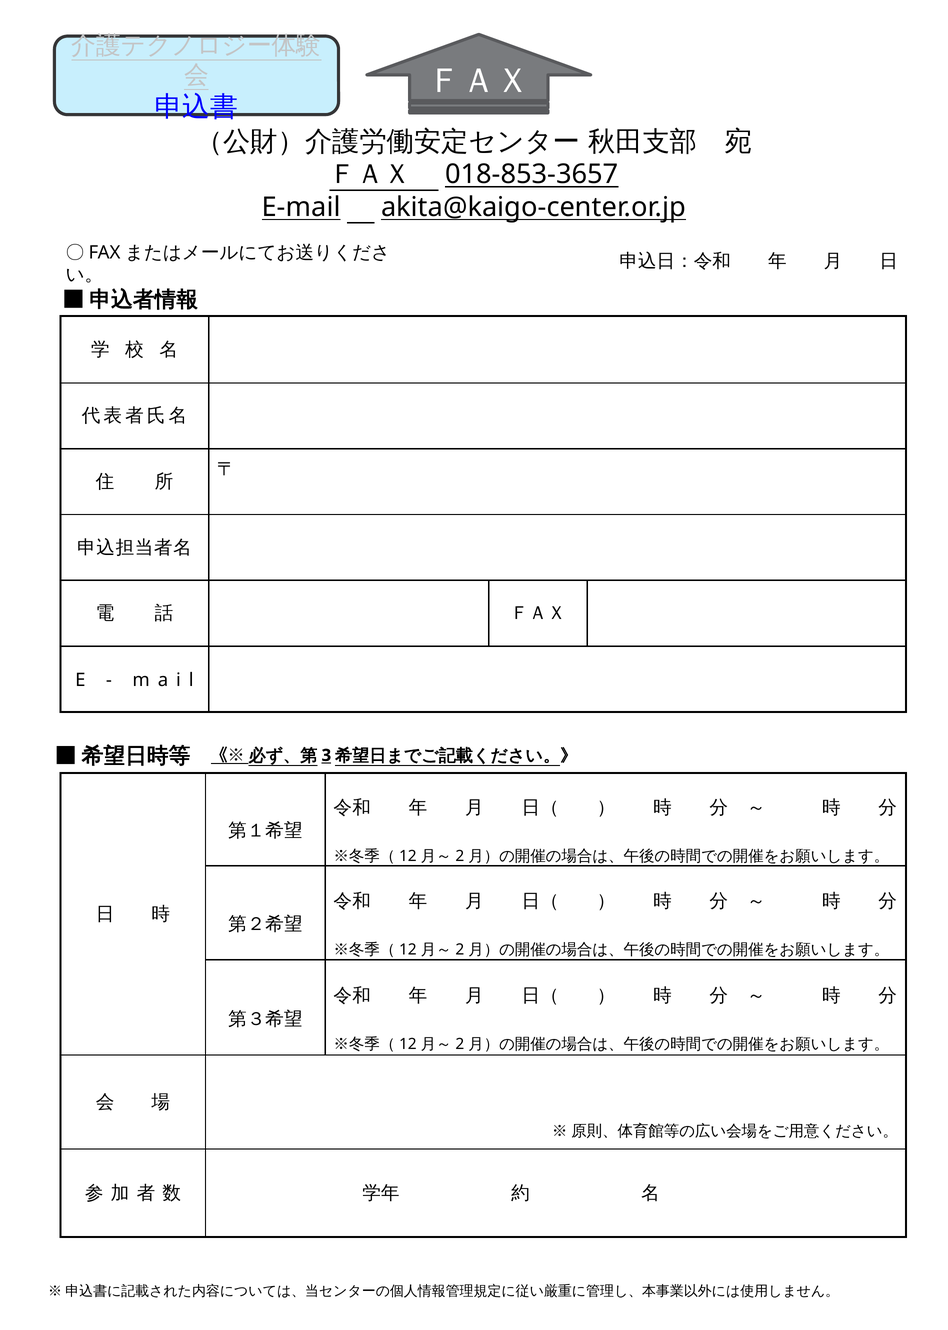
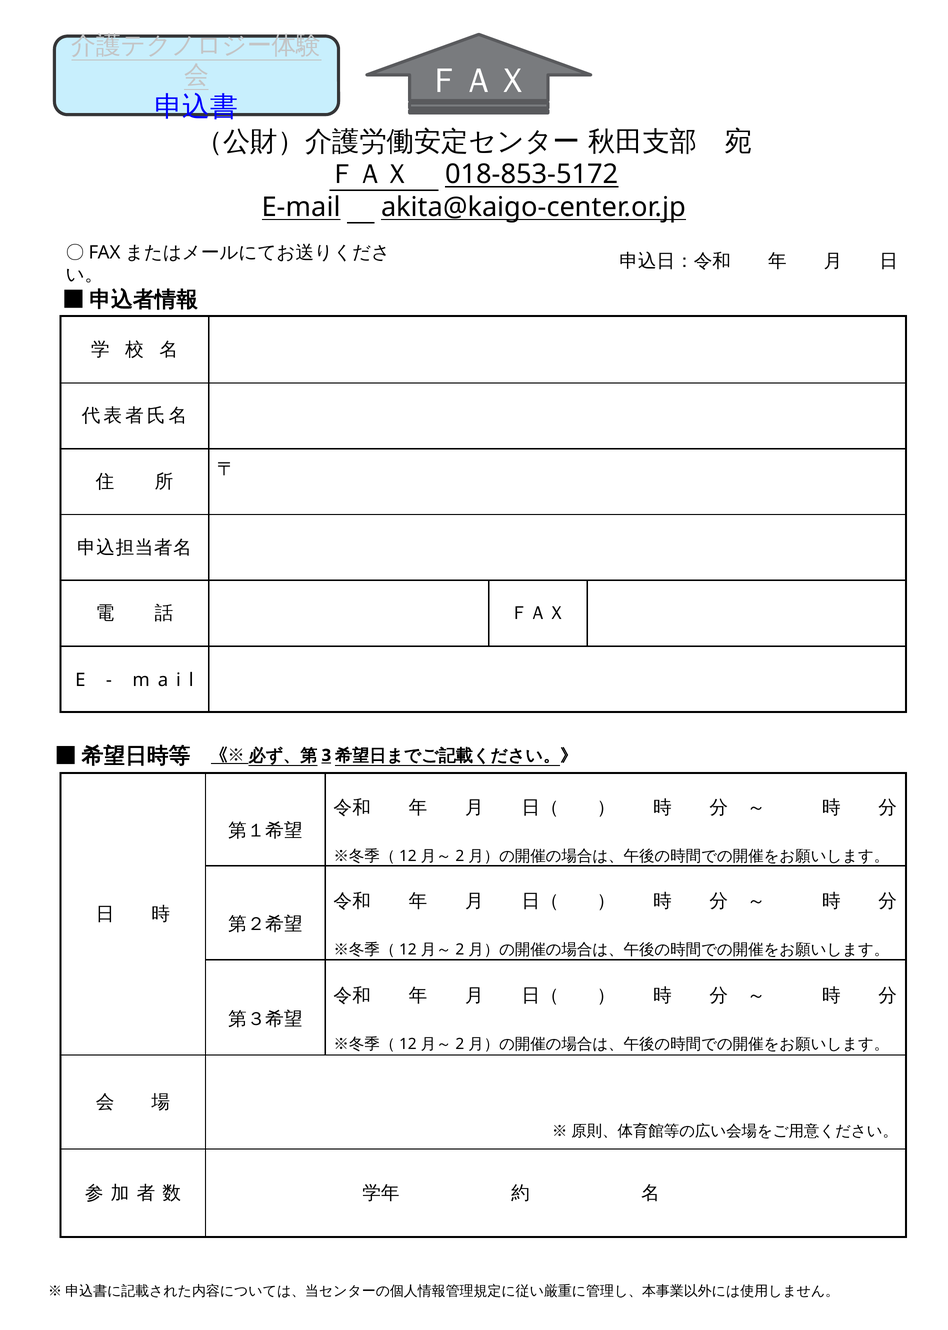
018-853-3657: 018-853-3657 -> 018-853-5172 (532, 174)
